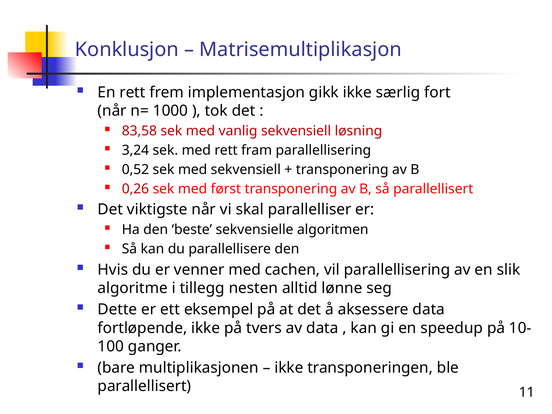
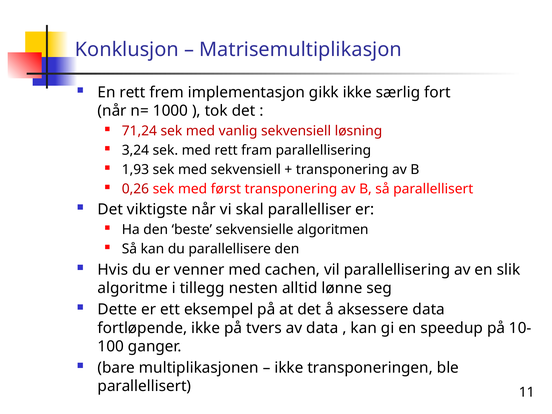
83,58: 83,58 -> 71,24 (139, 131)
0,52: 0,52 -> 1,93 (135, 170)
